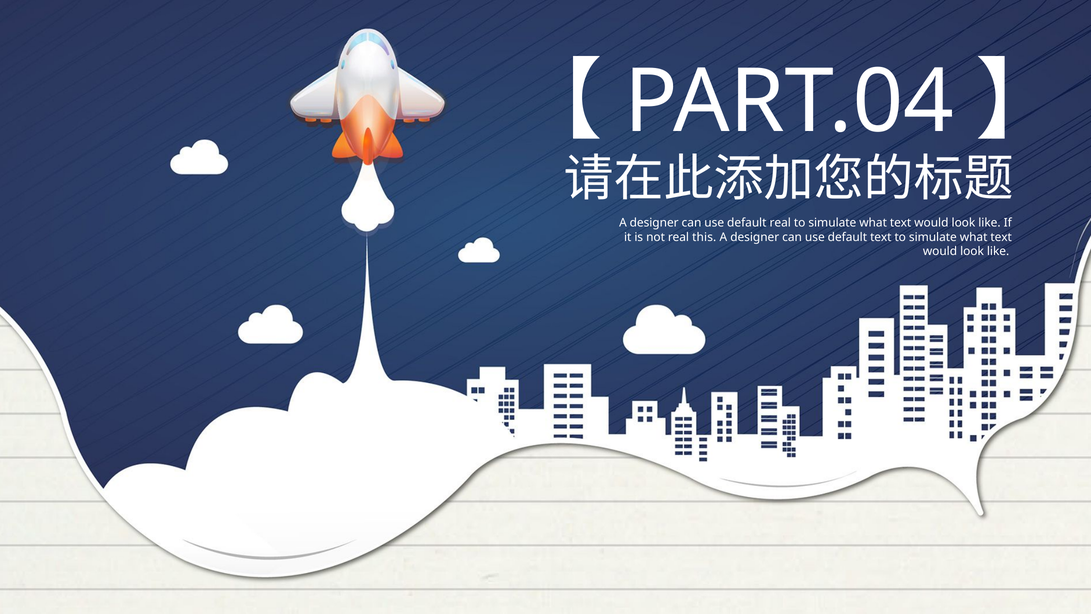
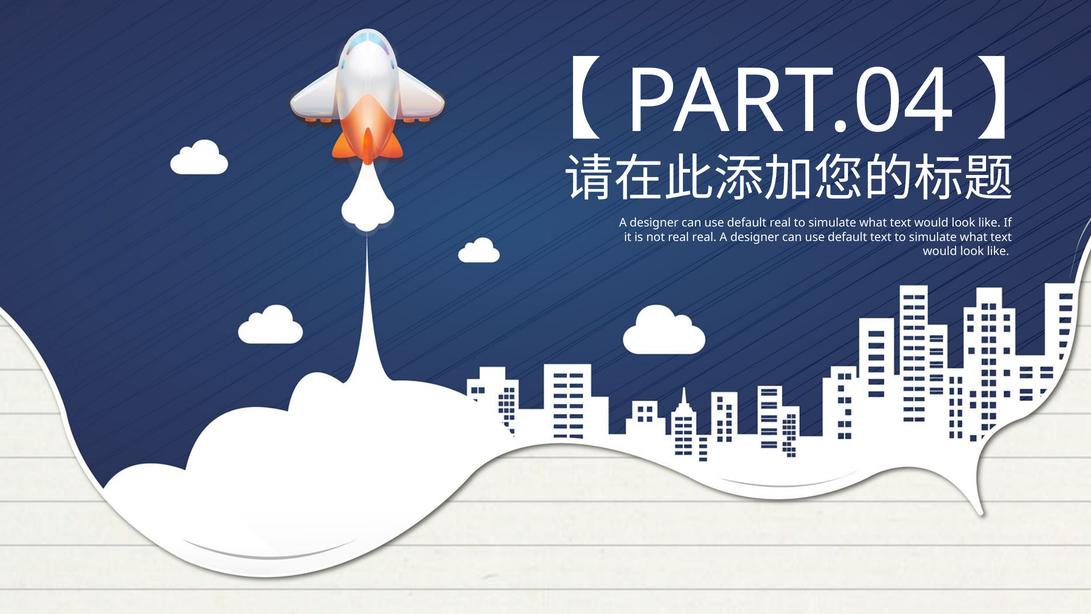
real this: this -> real (704, 237)
